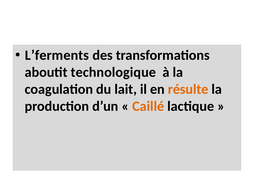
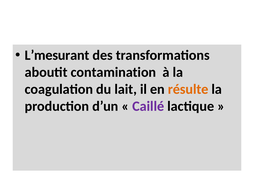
L’ferments: L’ferments -> L’mesurant (57, 55)
technologique: technologique -> contamination (113, 72)
Caillé colour: orange -> purple (148, 106)
